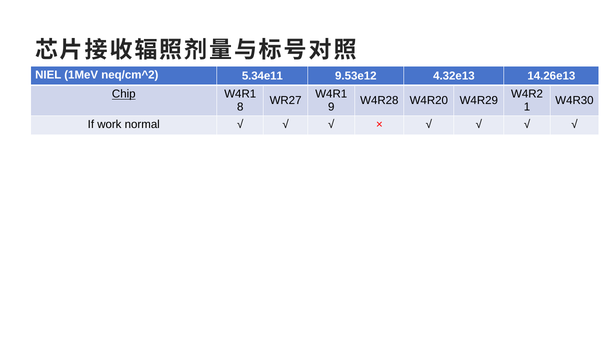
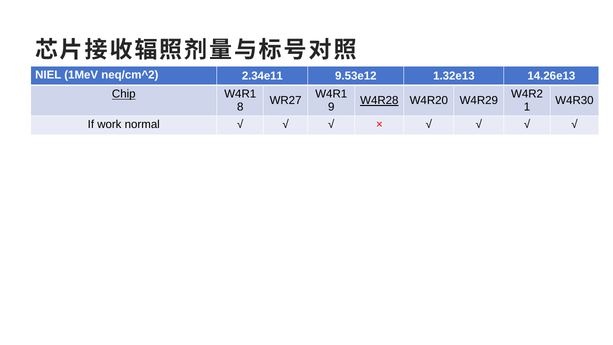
5.34e11: 5.34e11 -> 2.34e11 (262, 76)
4.32e13: 4.32e13 -> 1.32e13 (454, 76)
W4R28 underline: none -> present (379, 101)
